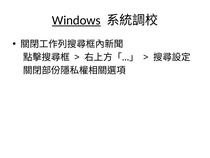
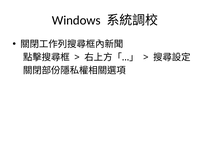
Windows underline: present -> none (76, 20)
